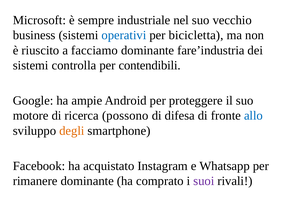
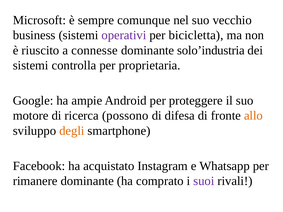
industriale: industriale -> comunque (144, 20)
operativi colour: blue -> purple (124, 35)
facciamo: facciamo -> connesse (94, 50)
fare’industria: fare’industria -> solo’industria (211, 50)
contendibili: contendibili -> proprietaria (150, 65)
allo colour: blue -> orange (253, 116)
